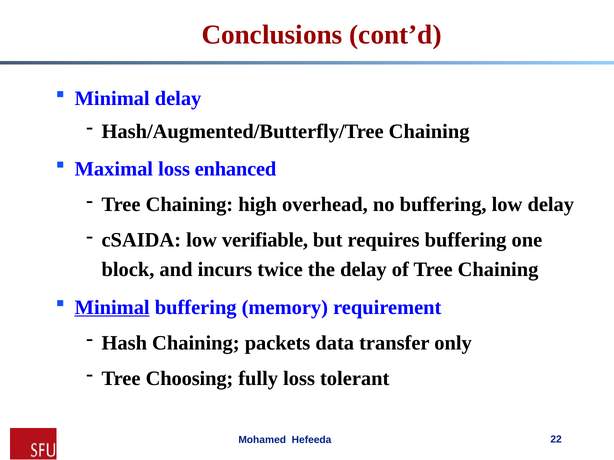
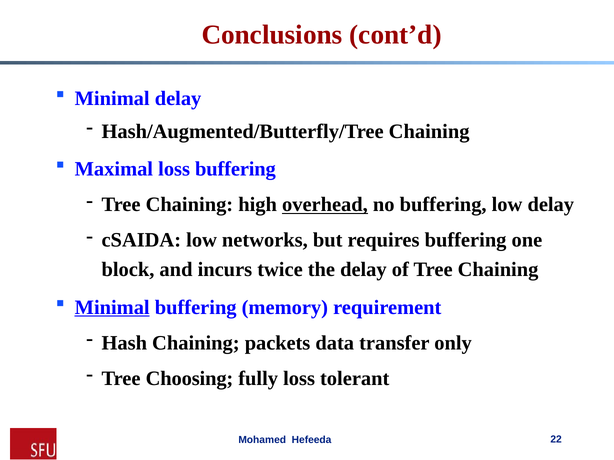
loss enhanced: enhanced -> buffering (235, 169)
overhead underline: none -> present (325, 205)
verifiable: verifiable -> networks (265, 240)
